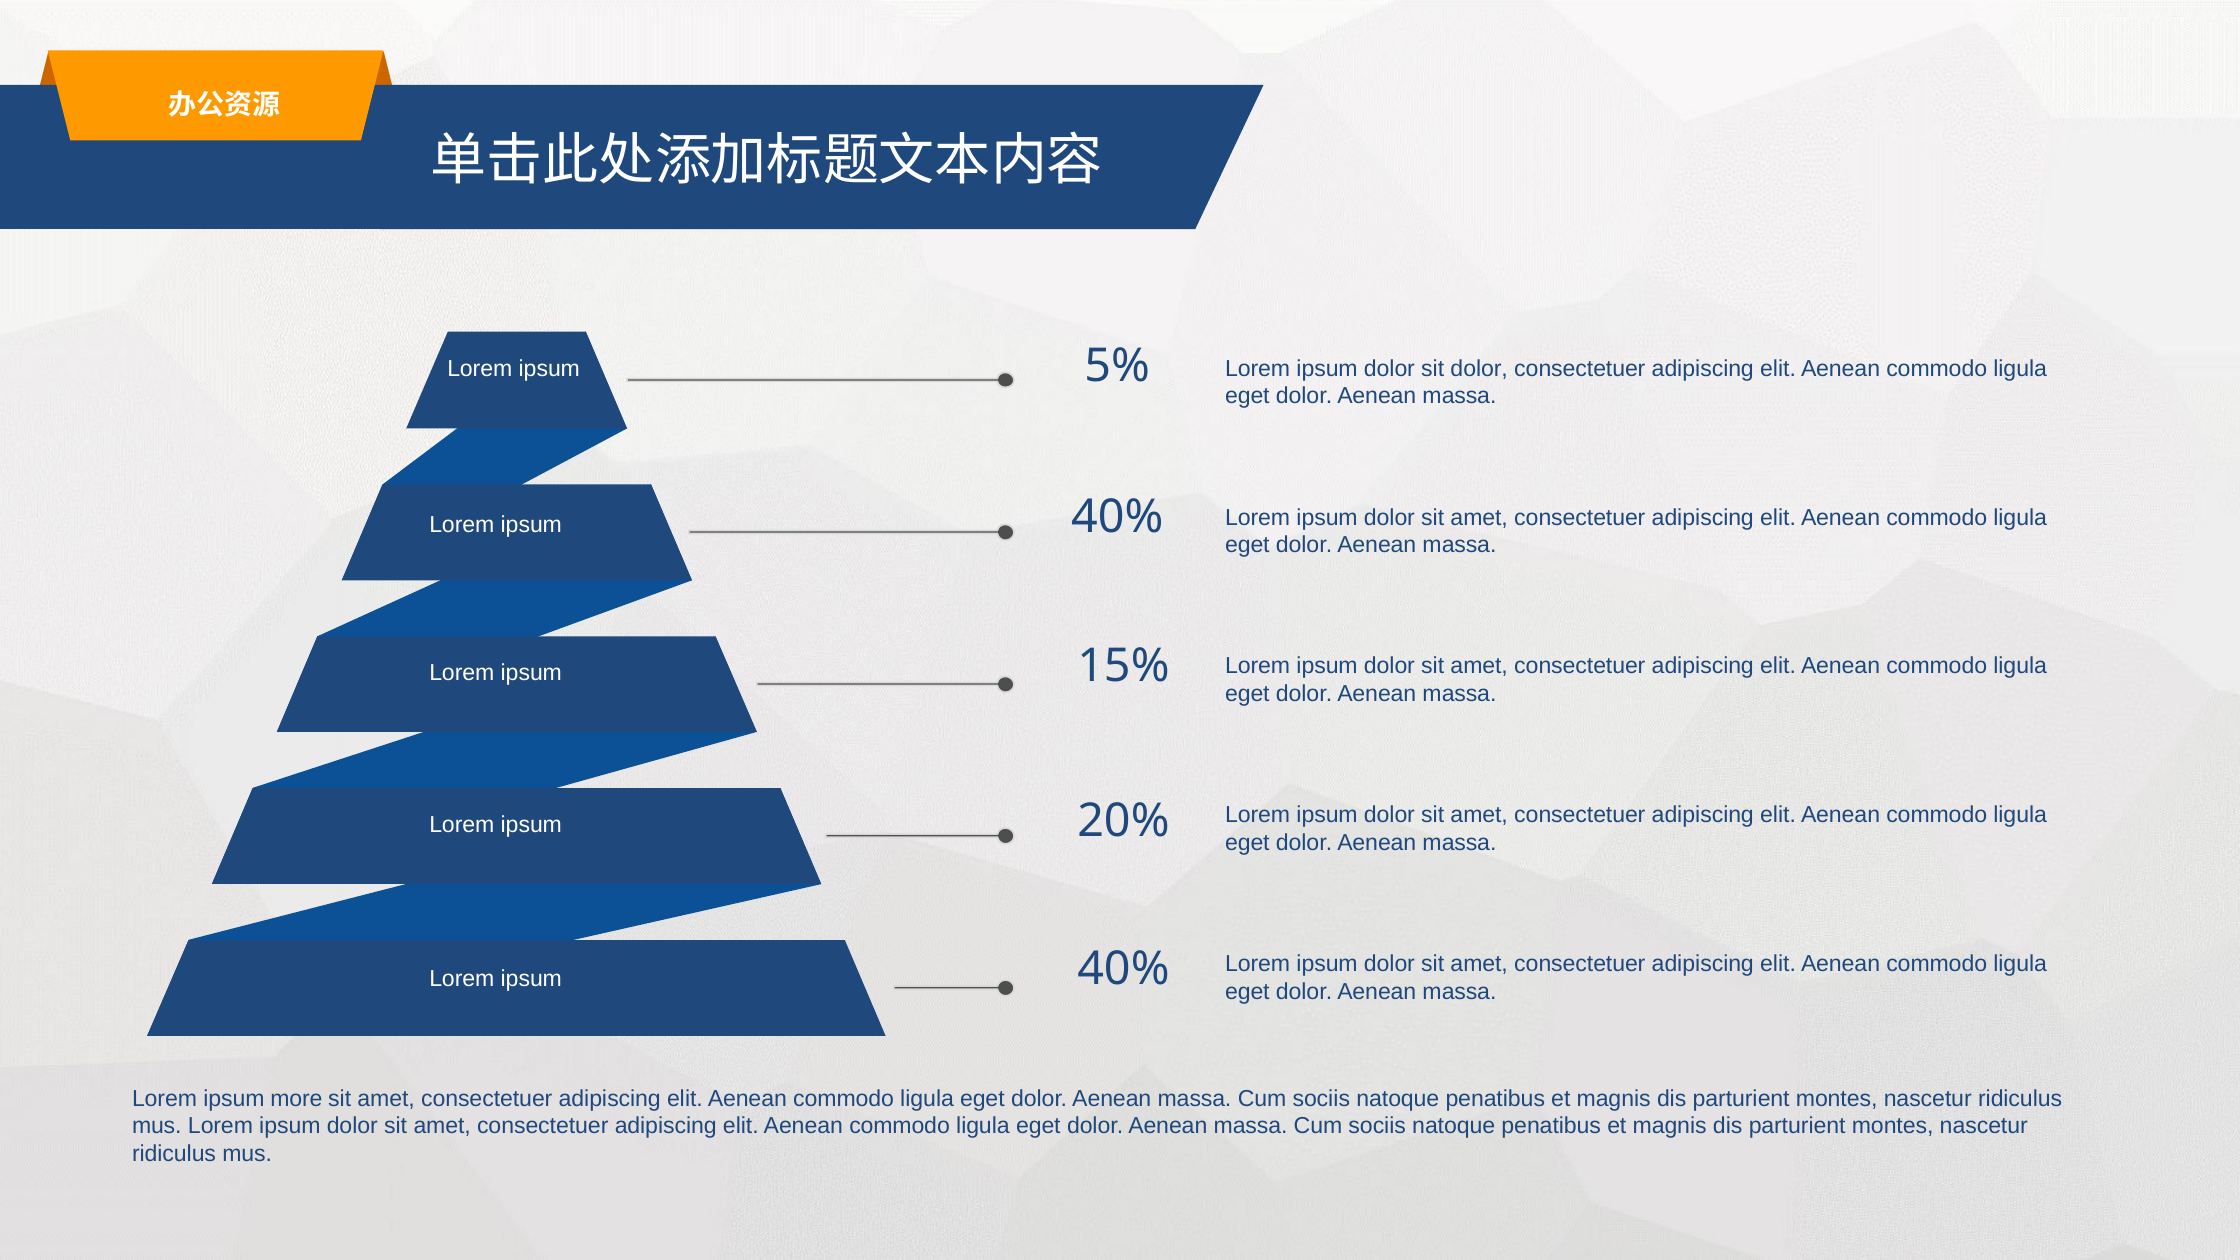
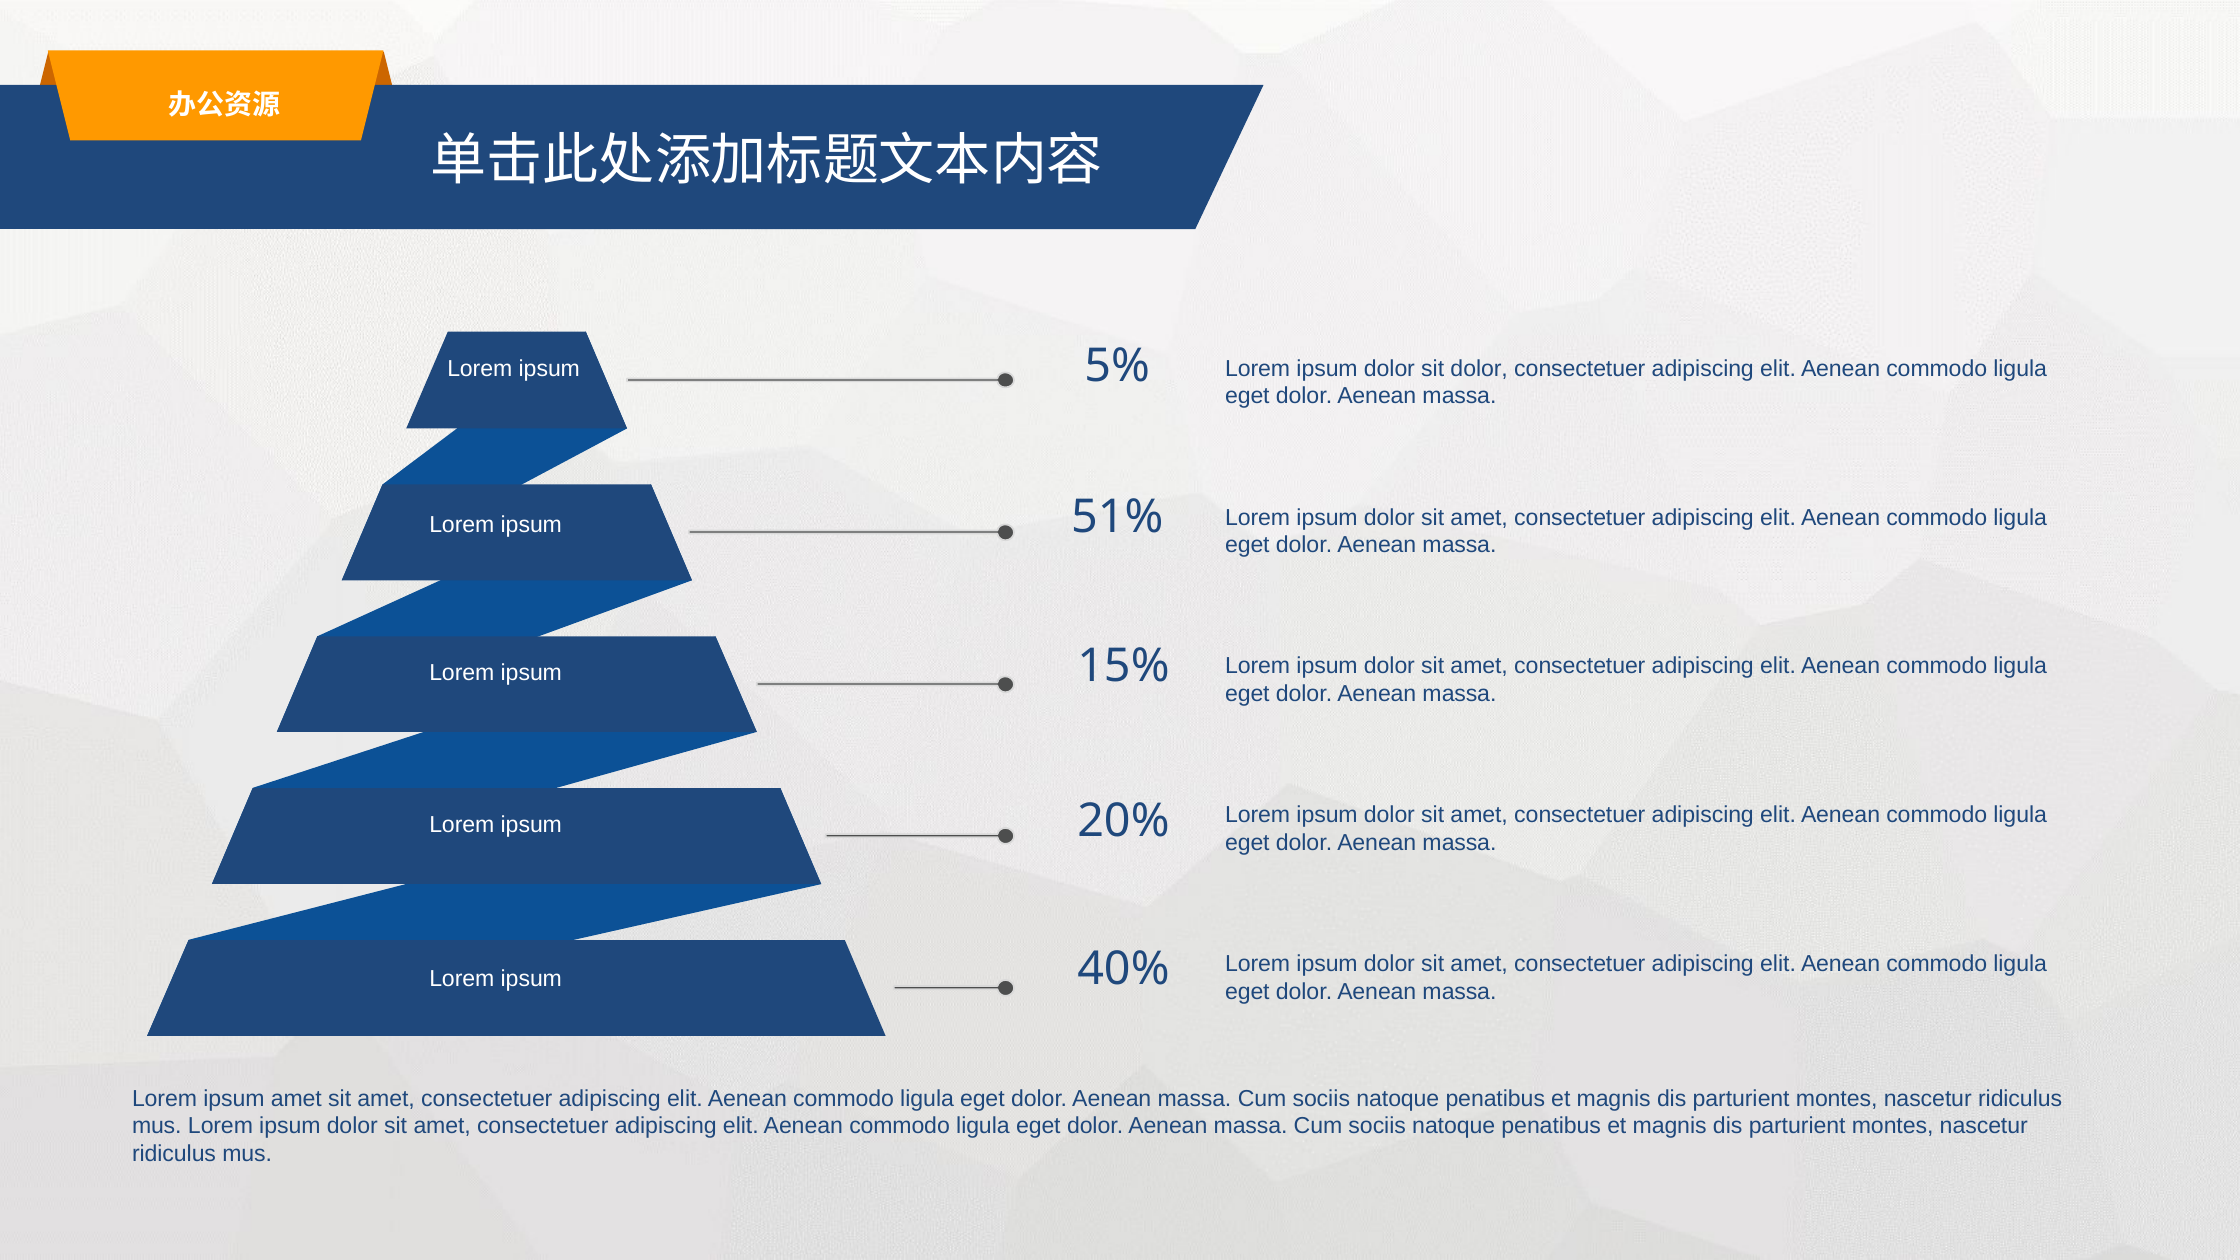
40%: 40% -> 51% (1117, 517)
ipsum more: more -> amet (296, 1098)
